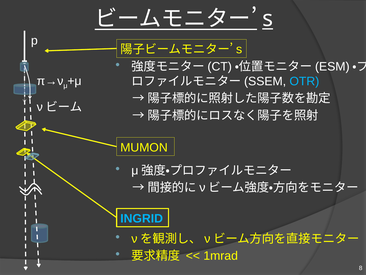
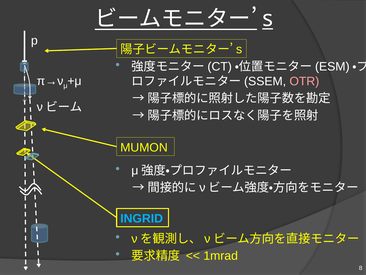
OTR colour: light blue -> pink (304, 81)
